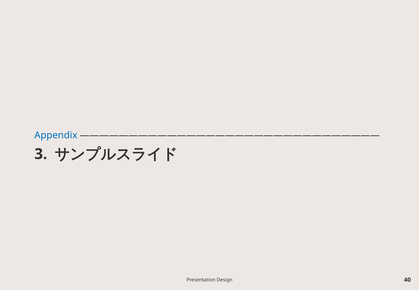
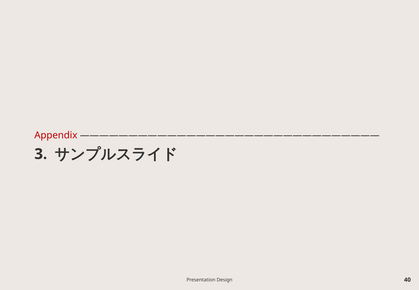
Appendix colour: blue -> red (56, 135)
